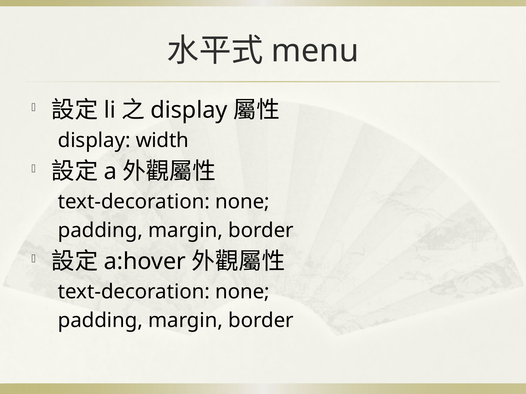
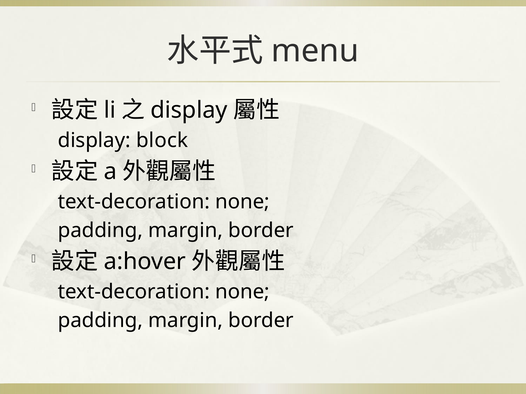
width: width -> block (162, 141)
